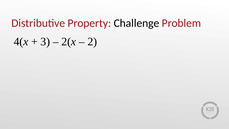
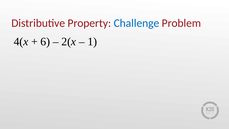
Challenge colour: black -> blue (136, 23)
3: 3 -> 6 (45, 42)
2: 2 -> 1 (92, 42)
